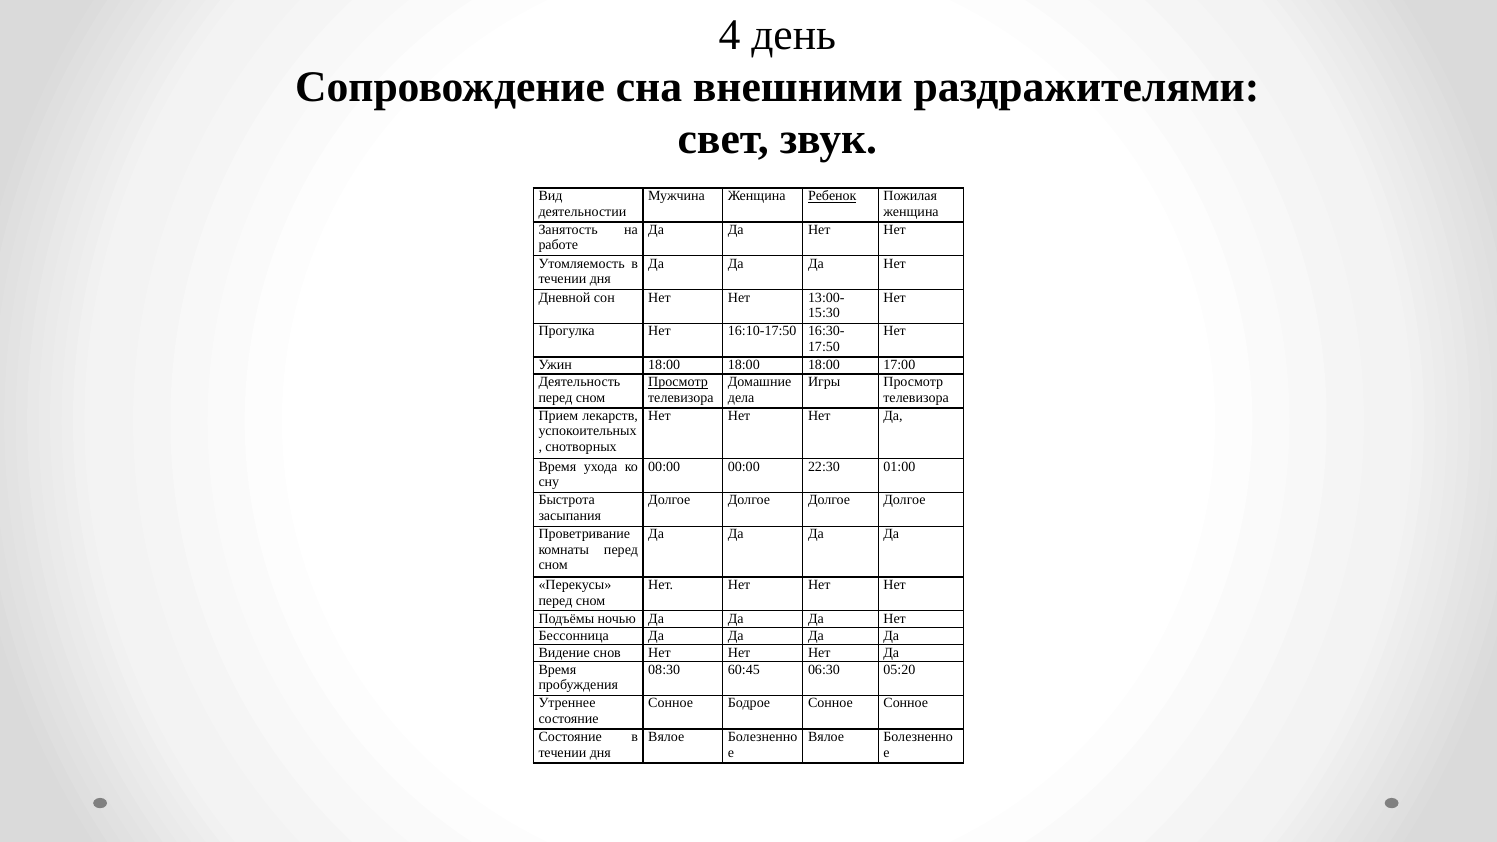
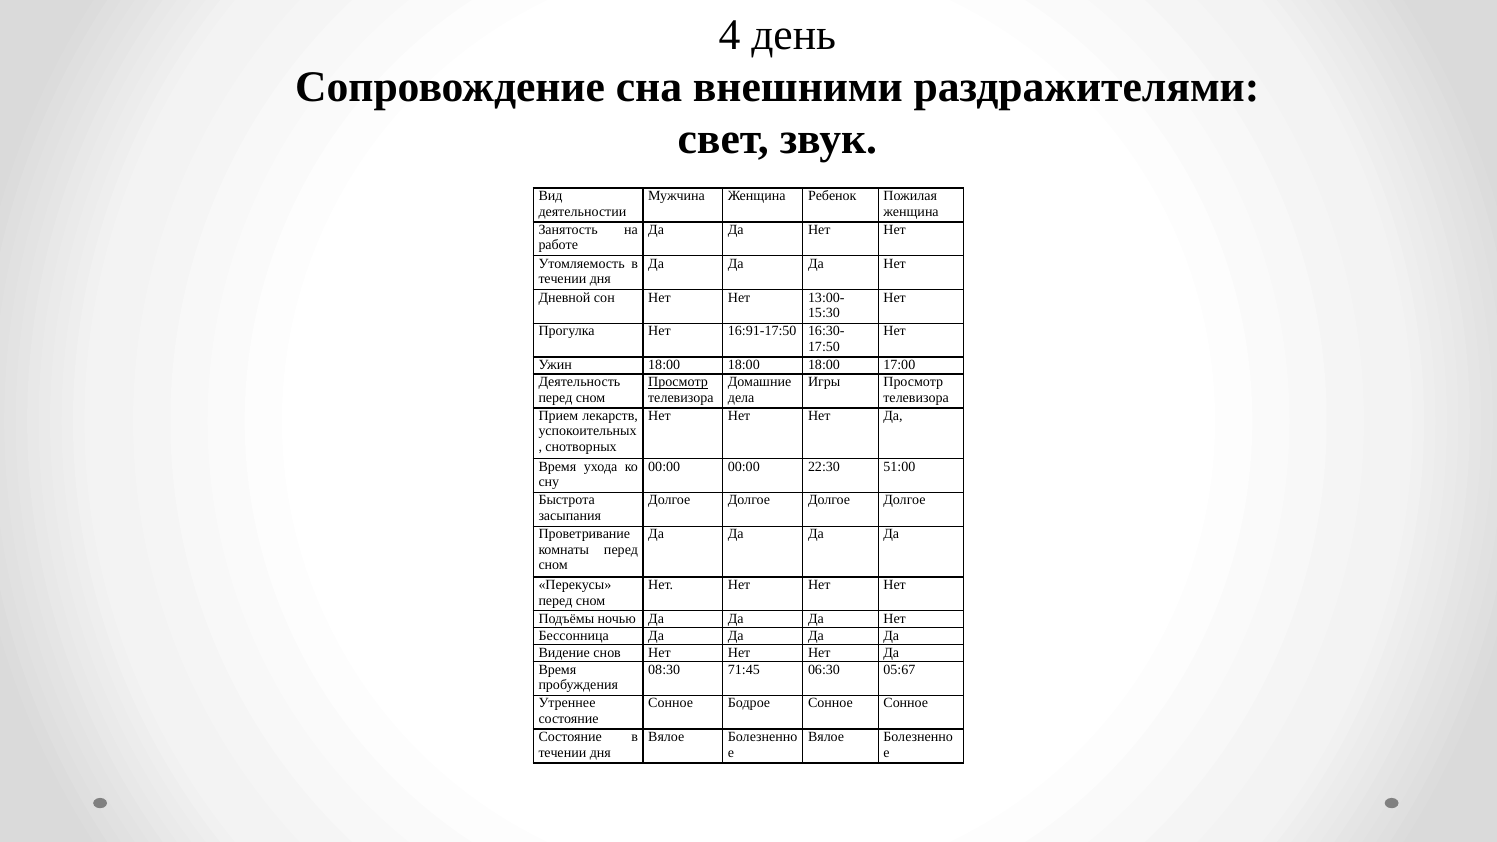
Ребенок underline: present -> none (832, 196)
16:10-17:50: 16:10-17:50 -> 16:91-17:50 (762, 331)
01:00: 01:00 -> 51:00 (899, 467)
60:45: 60:45 -> 71:45 (744, 669)
05:20: 05:20 -> 05:67 (899, 669)
